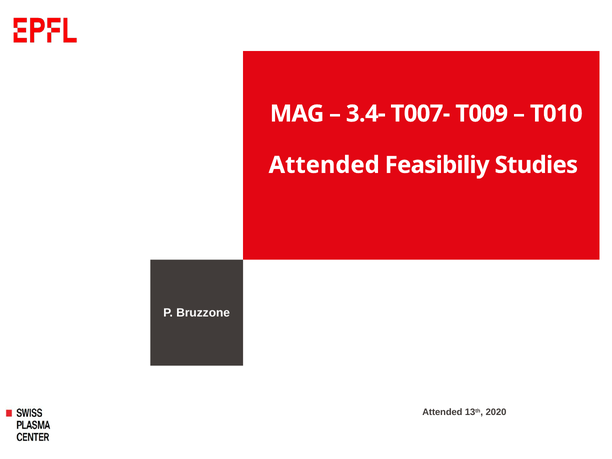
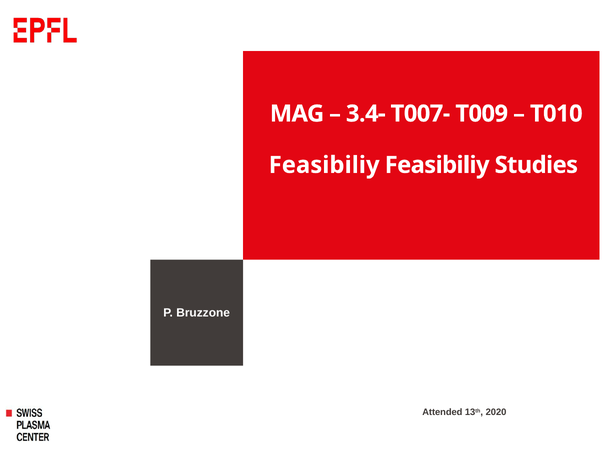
Attended: Attended -> Feasibiliy (324, 165)
